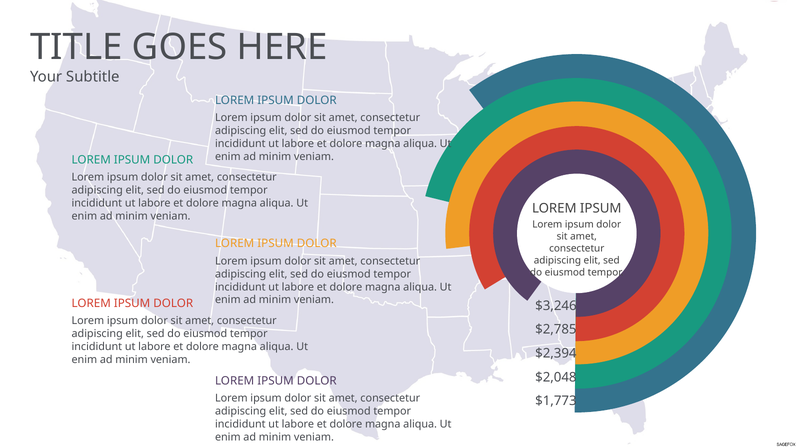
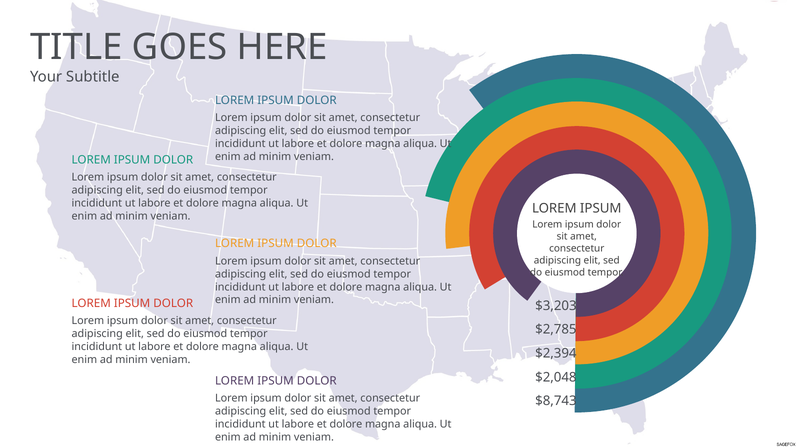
$3,246: $3,246 -> $3,203 (556, 306)
$1,773: $1,773 -> $8,743 (556, 401)
